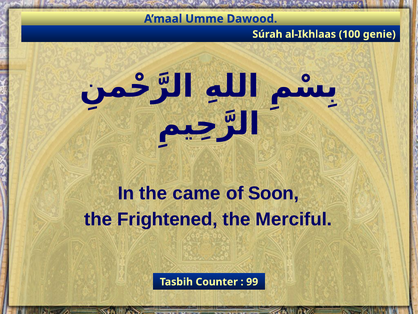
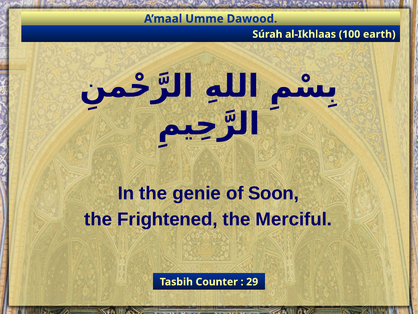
genie: genie -> earth (379, 34)
came: came -> genie (197, 193)
99: 99 -> 29 (252, 281)
